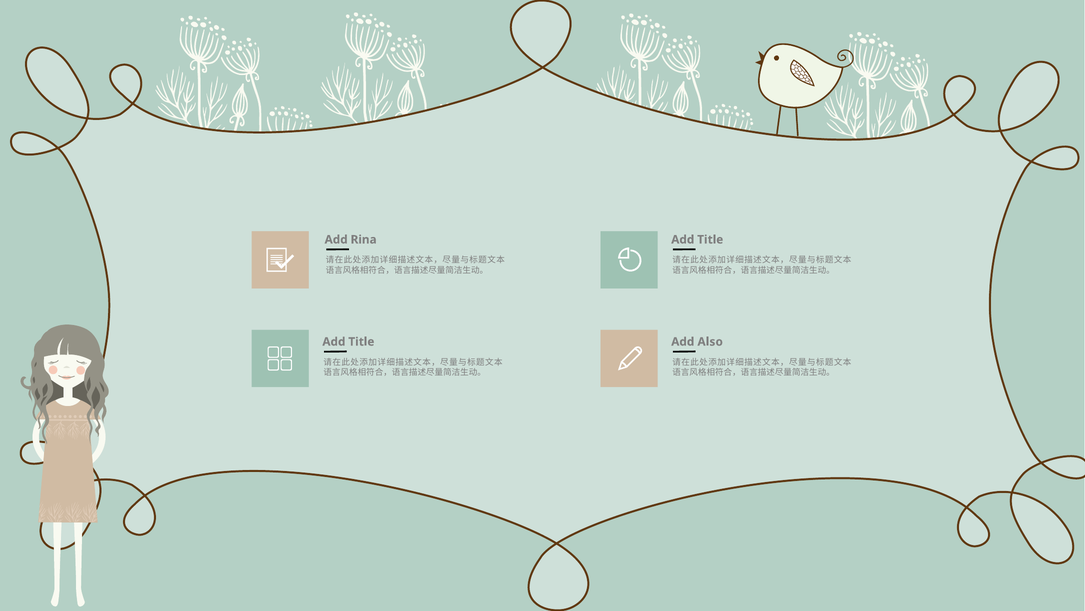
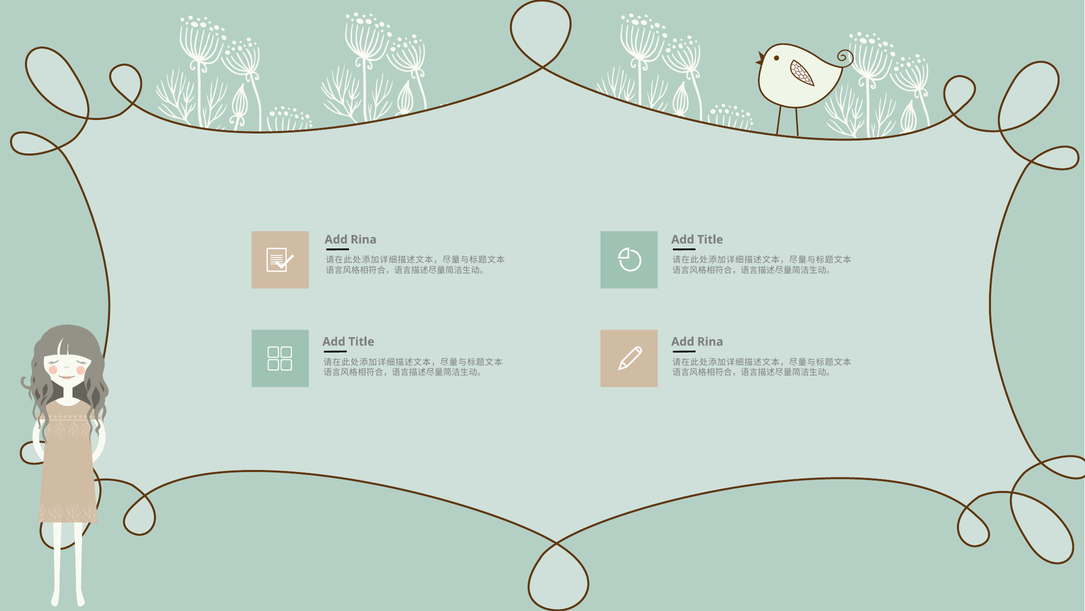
Also: Also -> Rina (710, 341)
